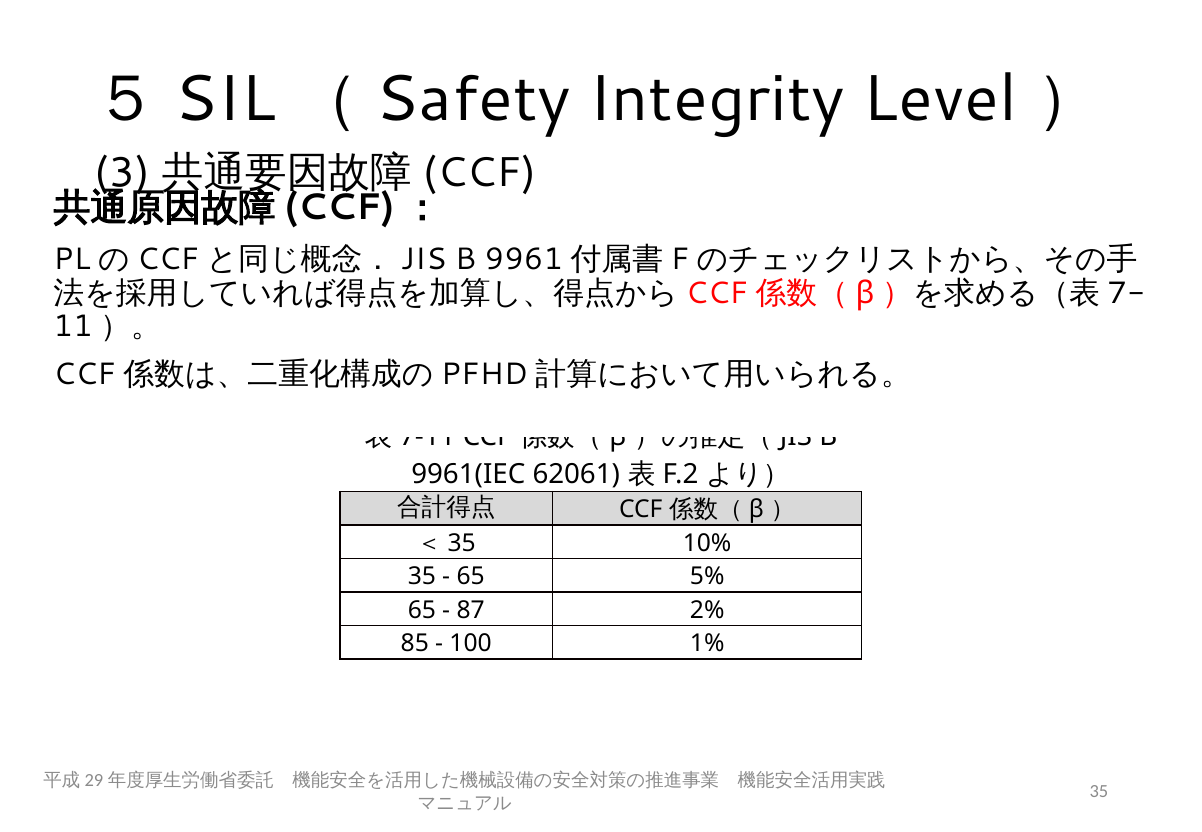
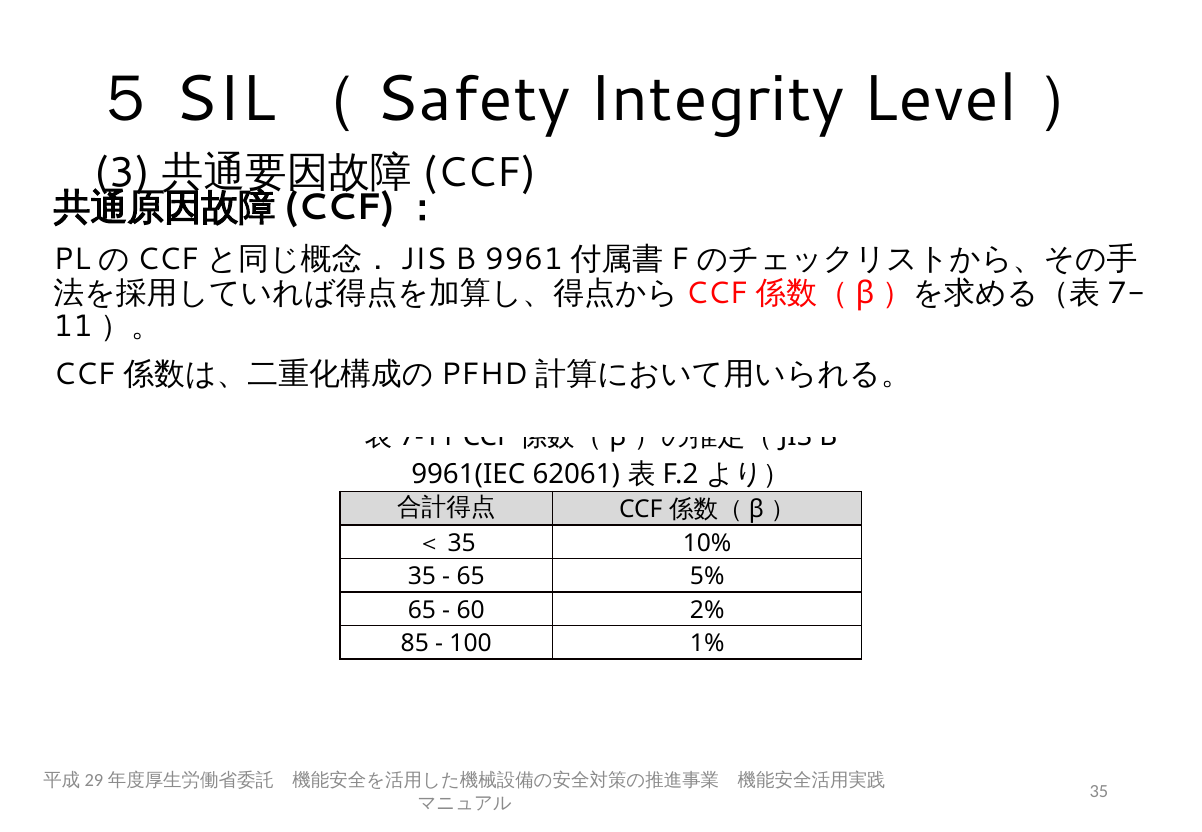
87: 87 -> 60 (471, 610)
